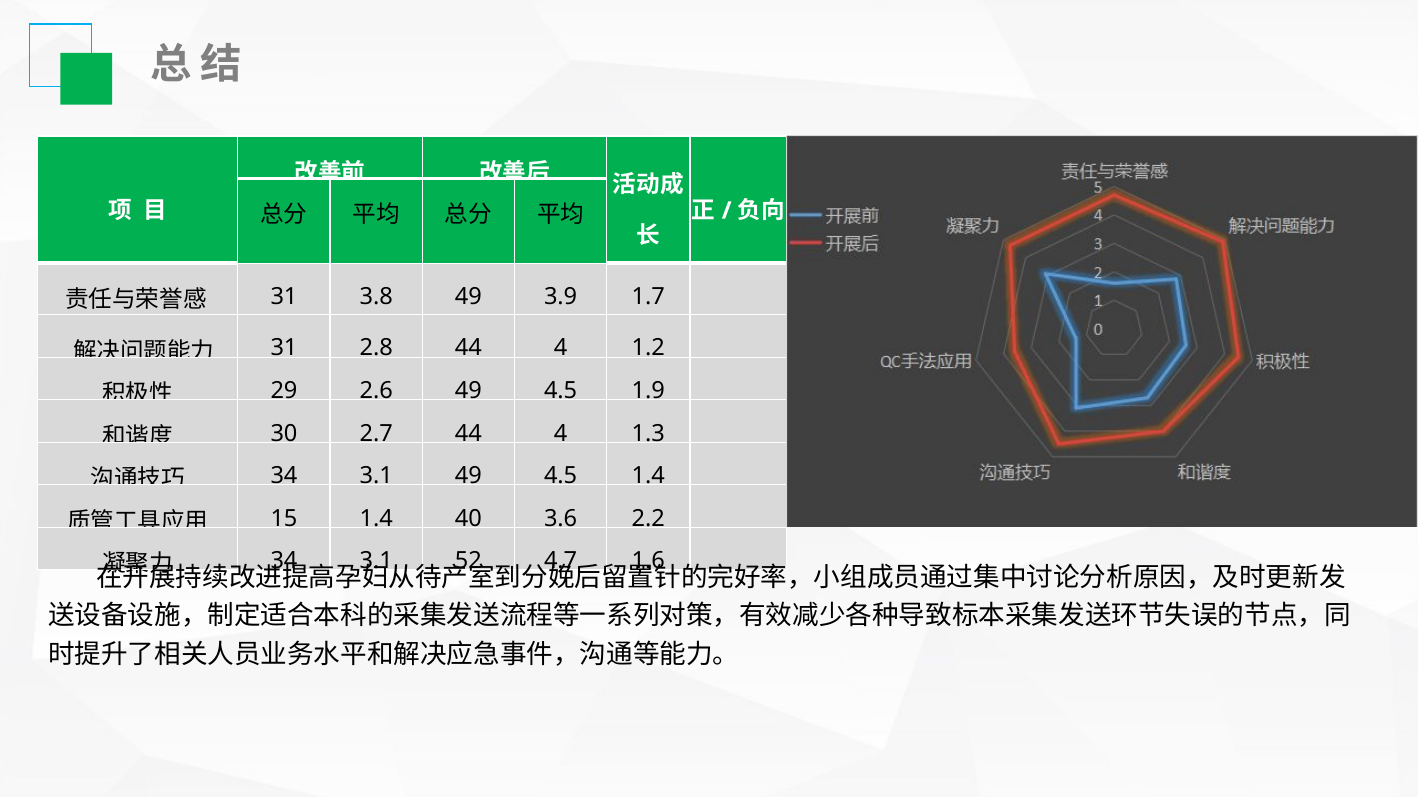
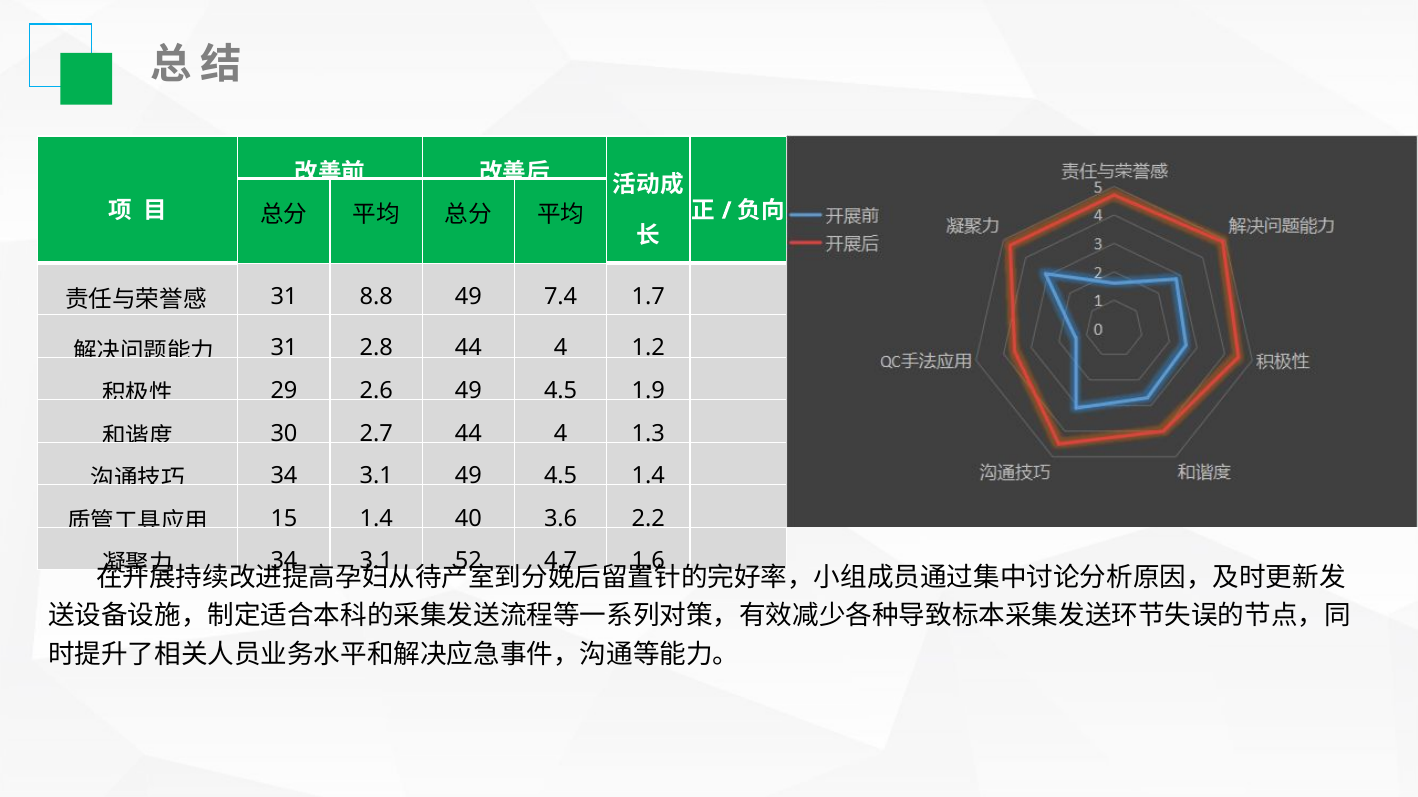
3.8: 3.8 -> 8.8 (376, 297)
3.9: 3.9 -> 7.4 (561, 297)
